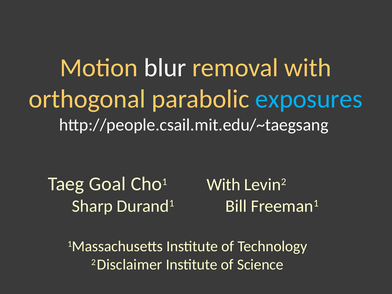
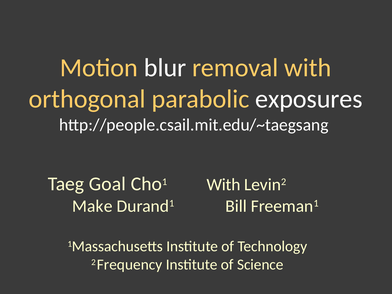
exposures colour: light blue -> white (309, 99)
Sharp: Sharp -> Make (92, 206)
Disclaimer: Disclaimer -> Frequency (130, 265)
